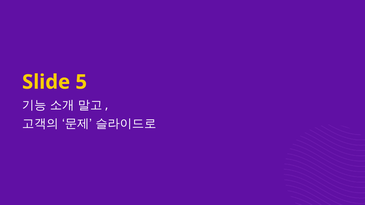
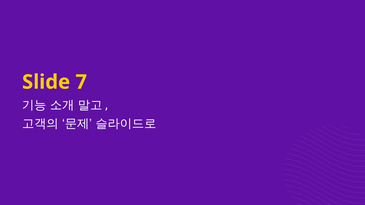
Slide 5: 5 -> 7 (81, 82)
